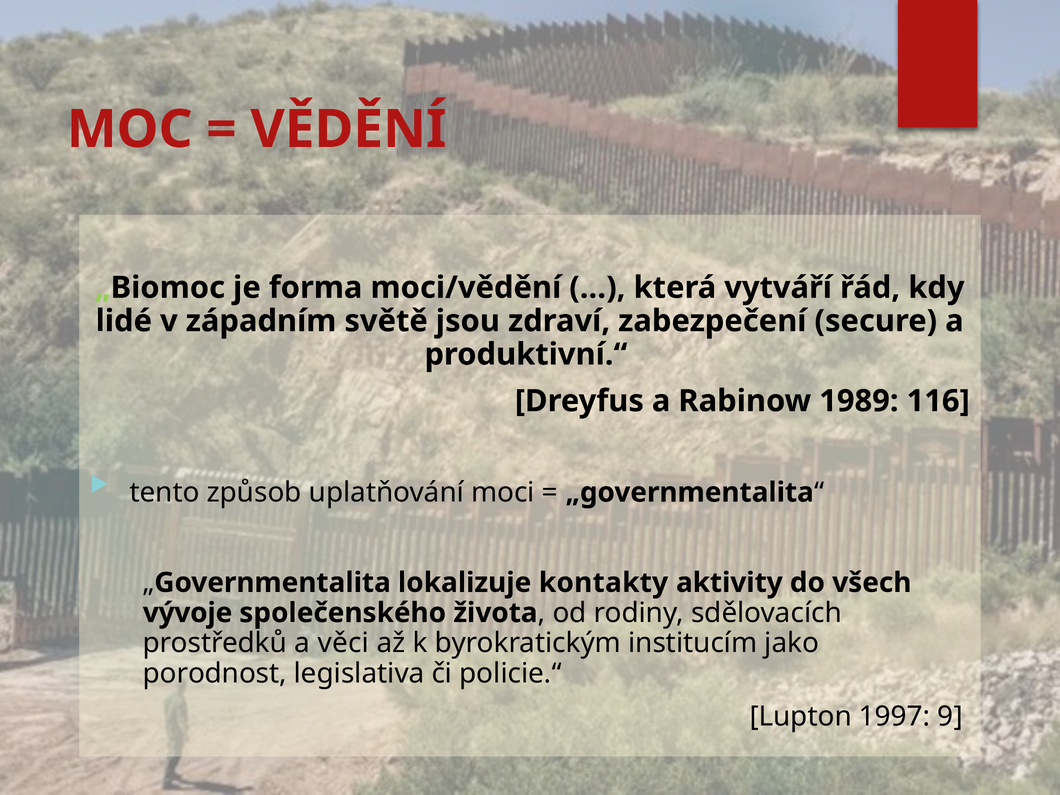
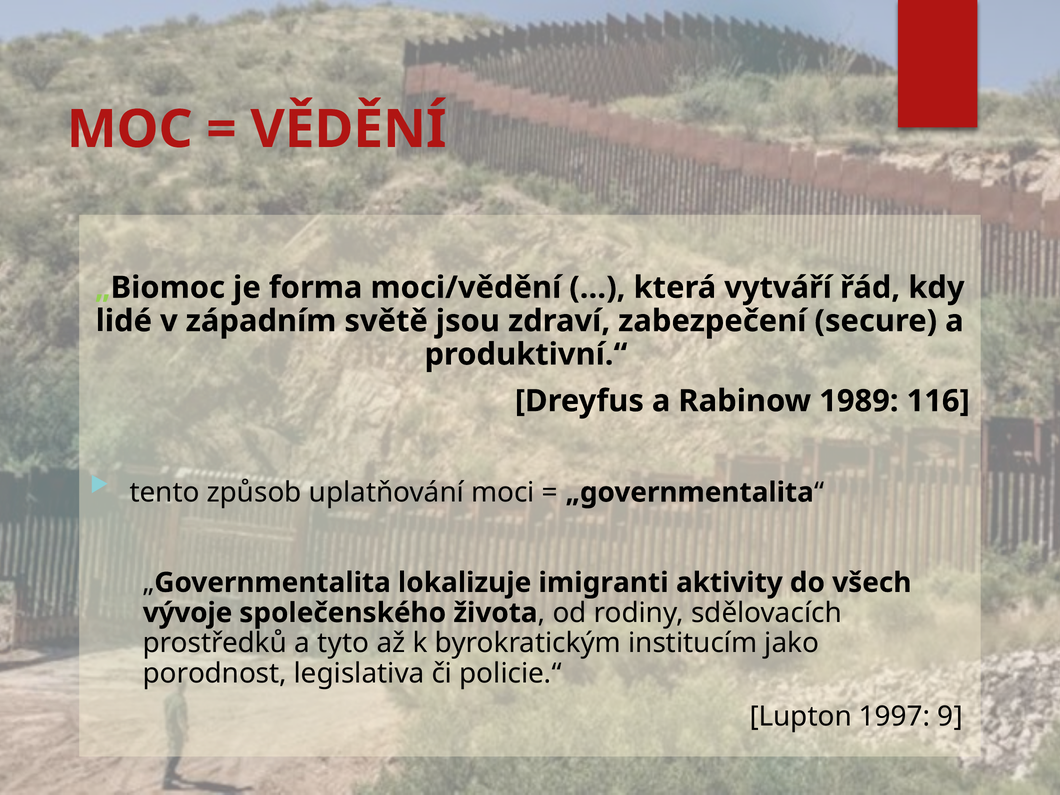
kontakty: kontakty -> imigranti (604, 583)
věci: věci -> tyto (343, 643)
